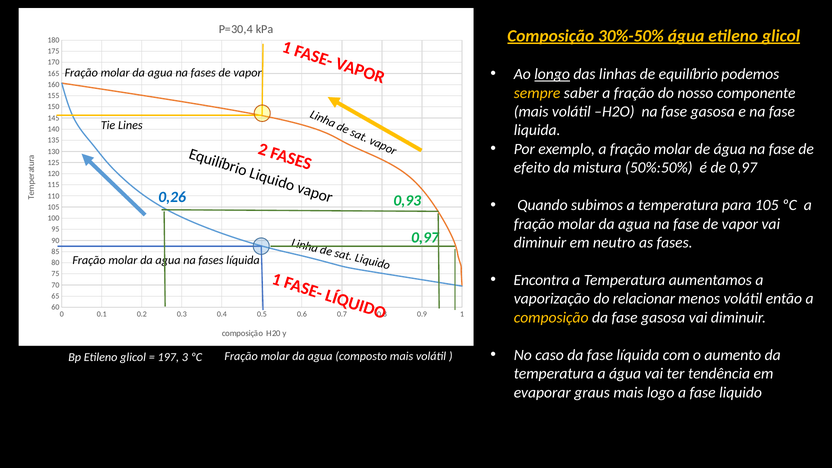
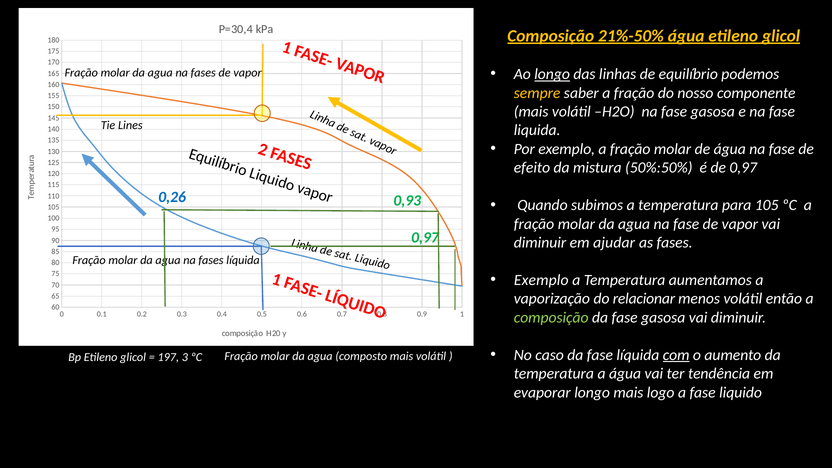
30%-50%: 30%-50% -> 21%-50% (631, 36)
neutro: neutro -> ajudar (614, 243)
Encontra: Encontra -> Exemplo (541, 280)
composição colour: yellow -> light green (551, 318)
com underline: none -> present (676, 355)
evaporar graus: graus -> longo (592, 392)
